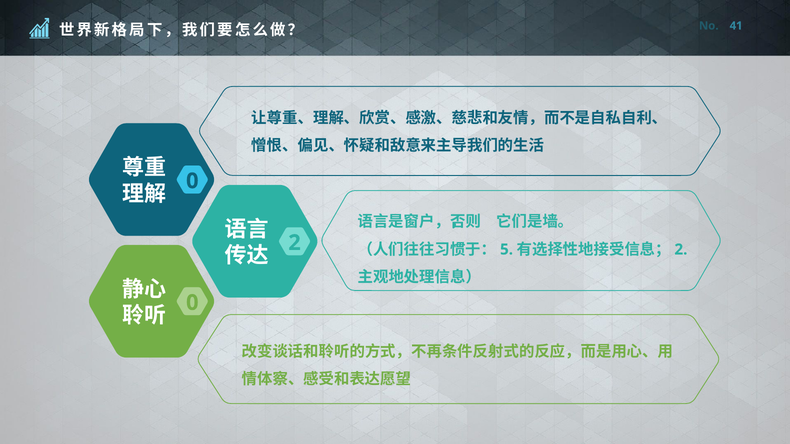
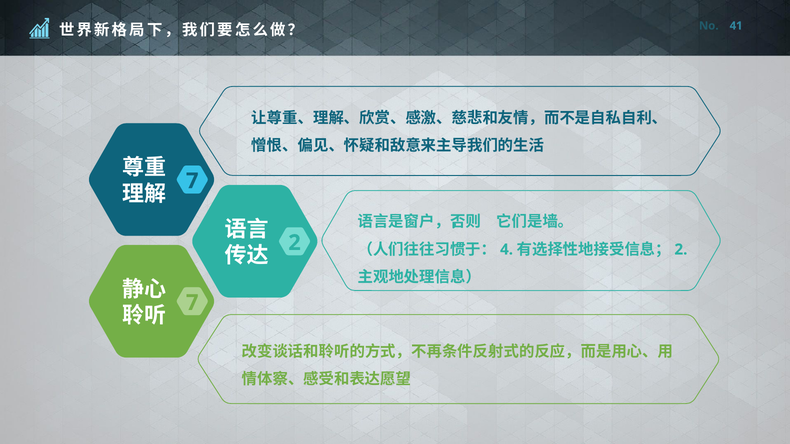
0: 0 -> 7 (192, 181)
5: 5 -> 4 (507, 250)
0: 0 -> 7 (192, 303)
